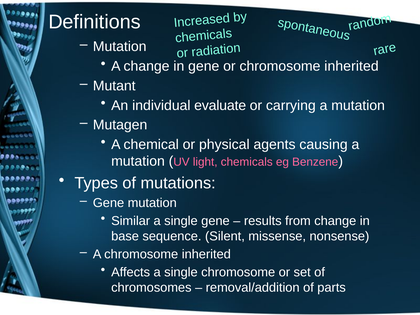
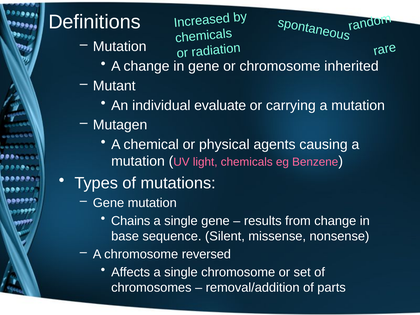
Similar: Similar -> Chains (131, 221)
A chromosome inherited: inherited -> reversed (206, 254)
